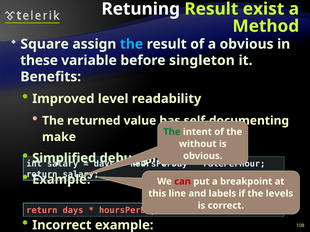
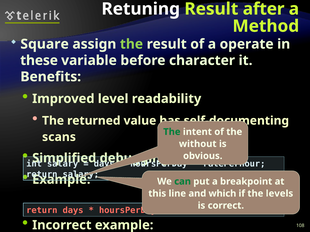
exist: exist -> after (264, 9)
the colour: light blue -> light green (131, 44)
a obvious: obvious -> operate (247, 44)
singleton: singleton -> character (202, 61)
make: make -> scans (59, 137)
can colour: red -> green (183, 182)
labels: labels -> which (222, 194)
